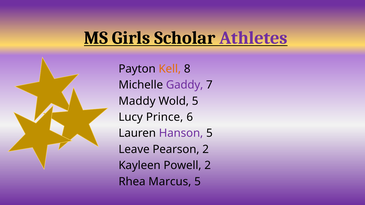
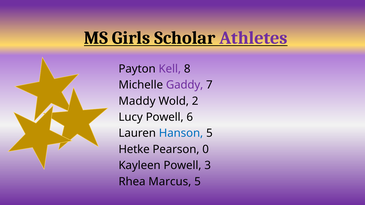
Kell colour: orange -> purple (170, 69)
Wold 5: 5 -> 2 (195, 101)
Lucy Prince: Prince -> Powell (165, 117)
Hanson colour: purple -> blue (181, 133)
Leave: Leave -> Hetke (134, 150)
Pearson 2: 2 -> 0 (206, 150)
Powell 2: 2 -> 3 (208, 166)
